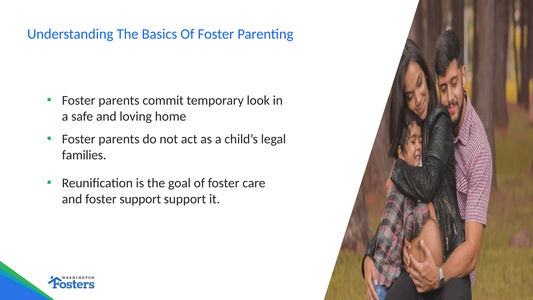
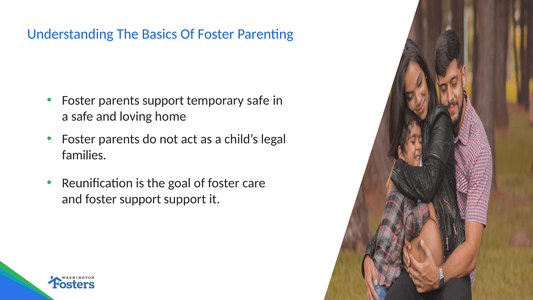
parents commit: commit -> support (163, 100)
temporary look: look -> safe (258, 100)
